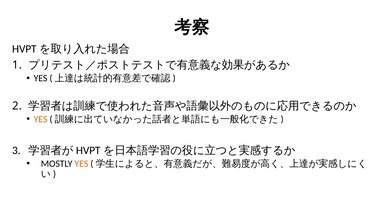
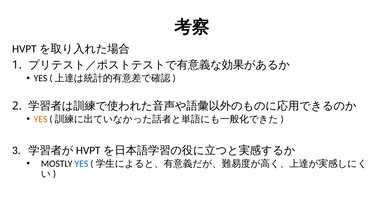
YES colour: orange -> blue (81, 164)
